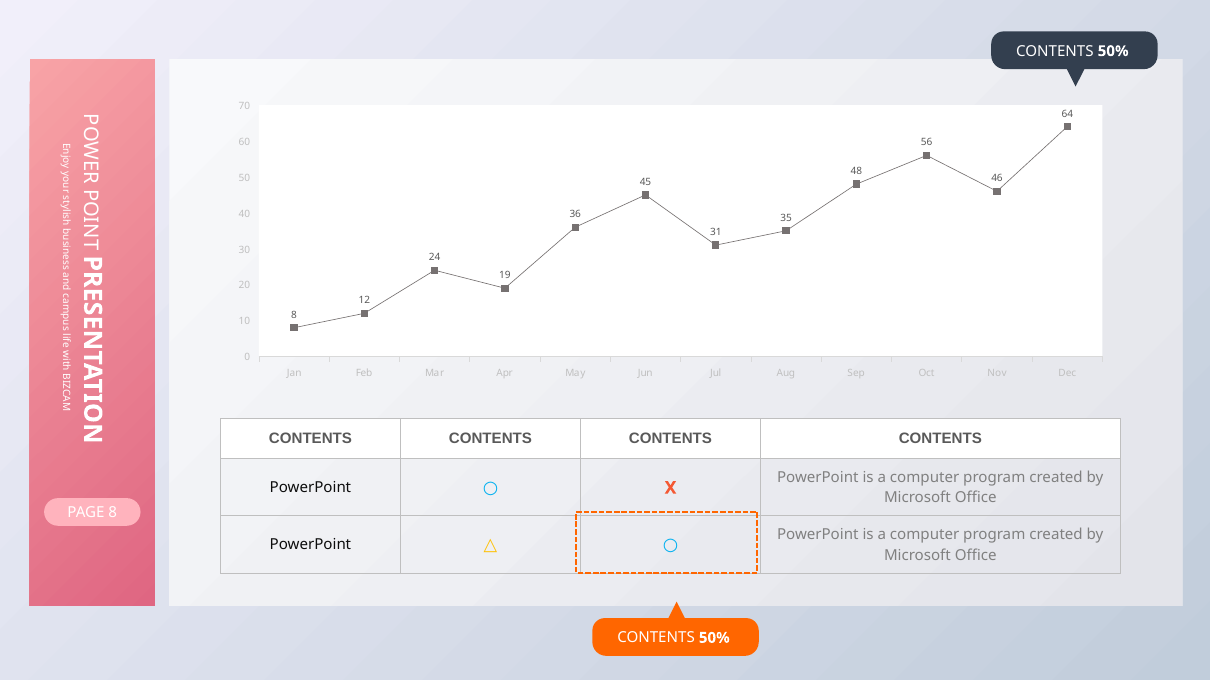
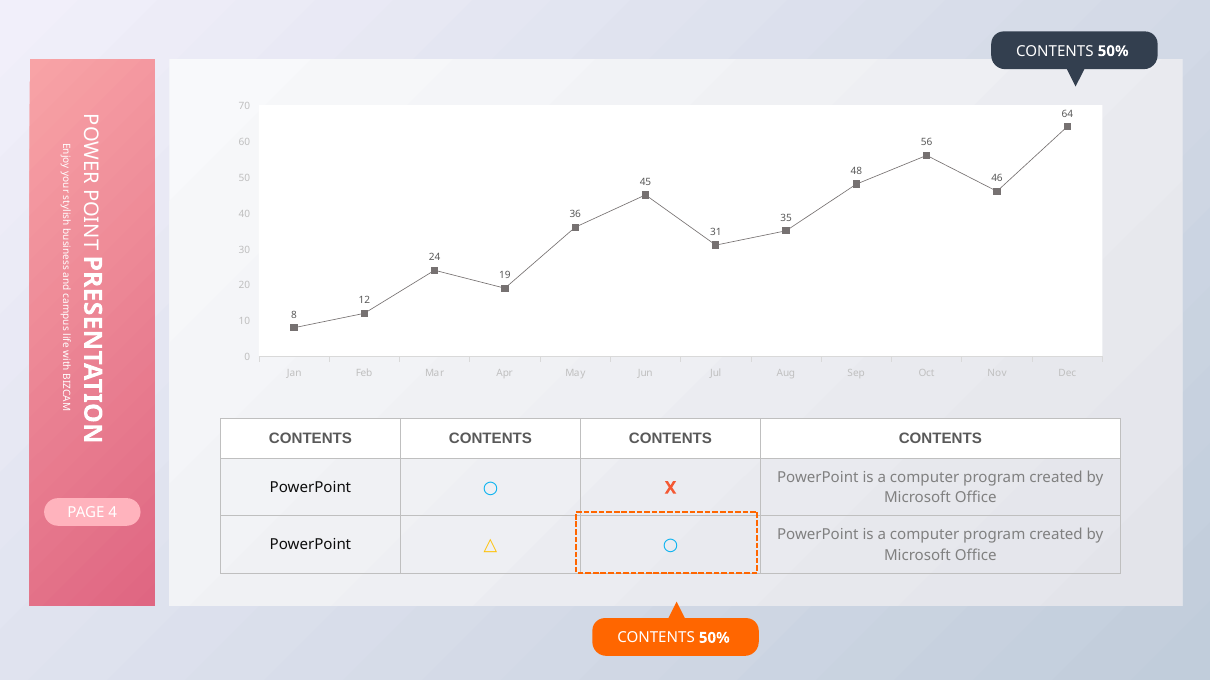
PAGE 8: 8 -> 4 (113, 513)
